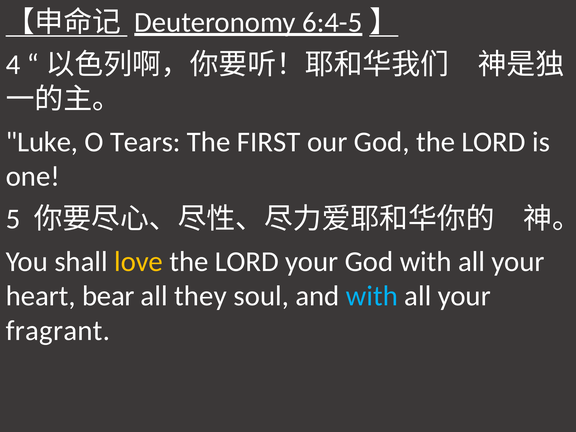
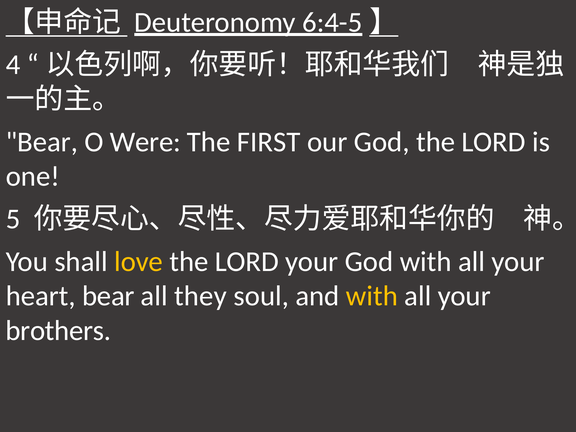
Luke: Luke -> Bear (42, 142)
Tears: Tears -> Were (145, 142)
with colour: light blue -> yellow (372, 296)
fragrant: fragrant -> brothers (58, 331)
